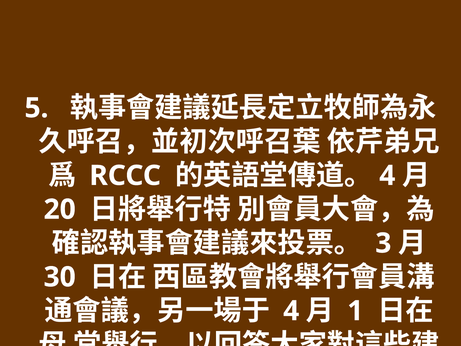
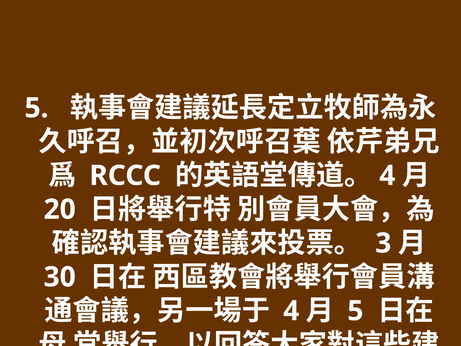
1: 1 -> 5 (355, 311)
